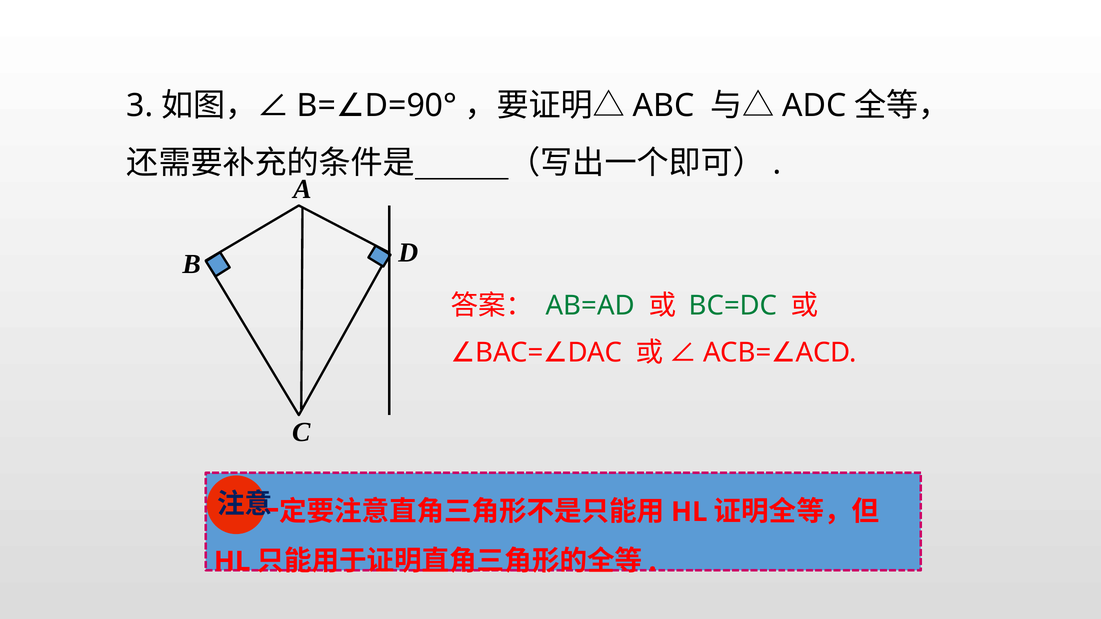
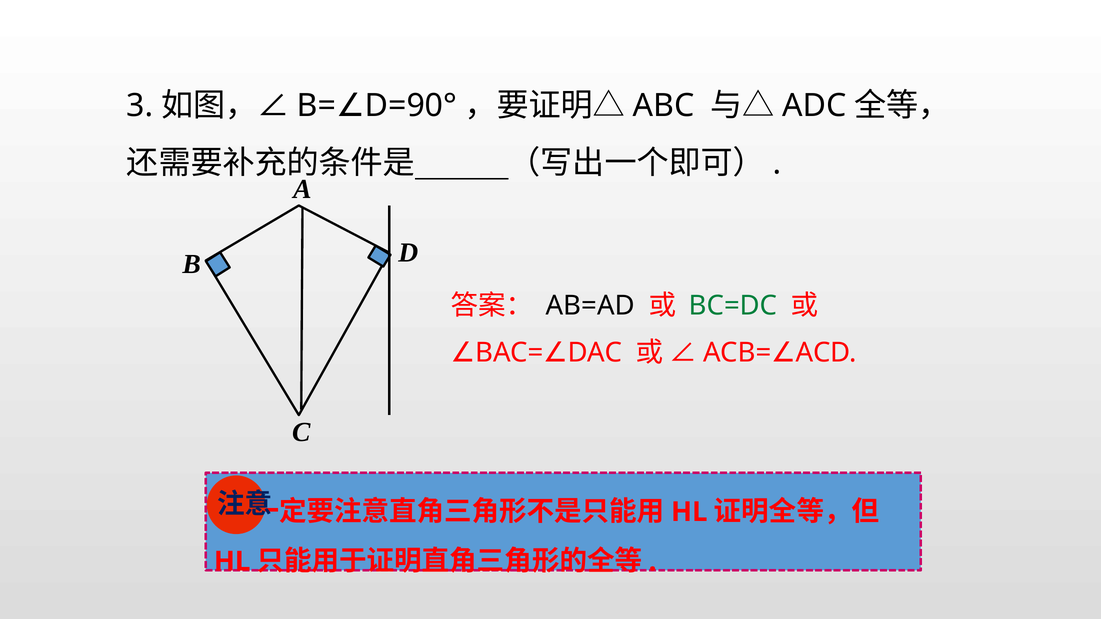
AB=AD colour: green -> black (590, 306)
